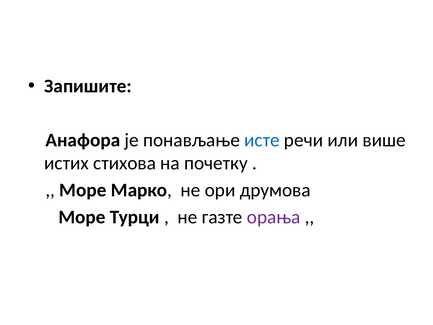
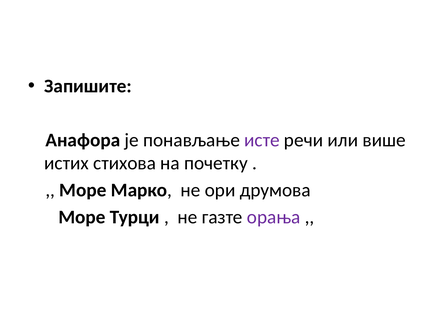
исте colour: blue -> purple (262, 140)
